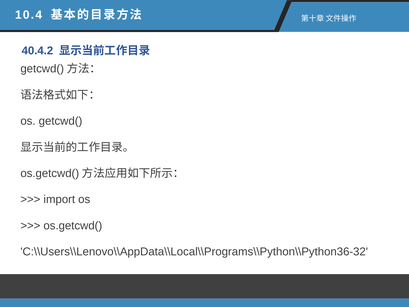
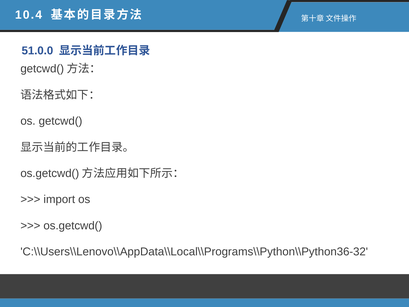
40.4.2: 40.4.2 -> 51.0.0 (37, 51)
